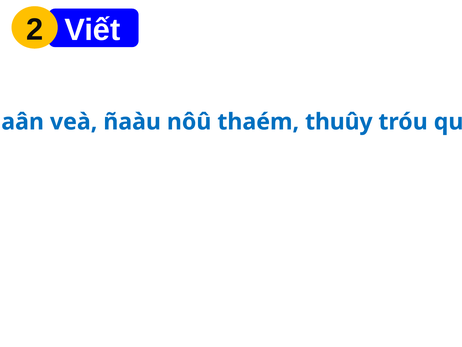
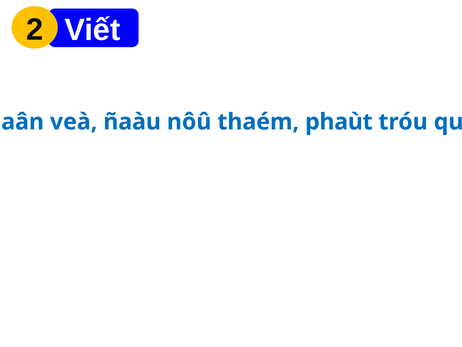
thuûy: thuûy -> phaùt (339, 122)
